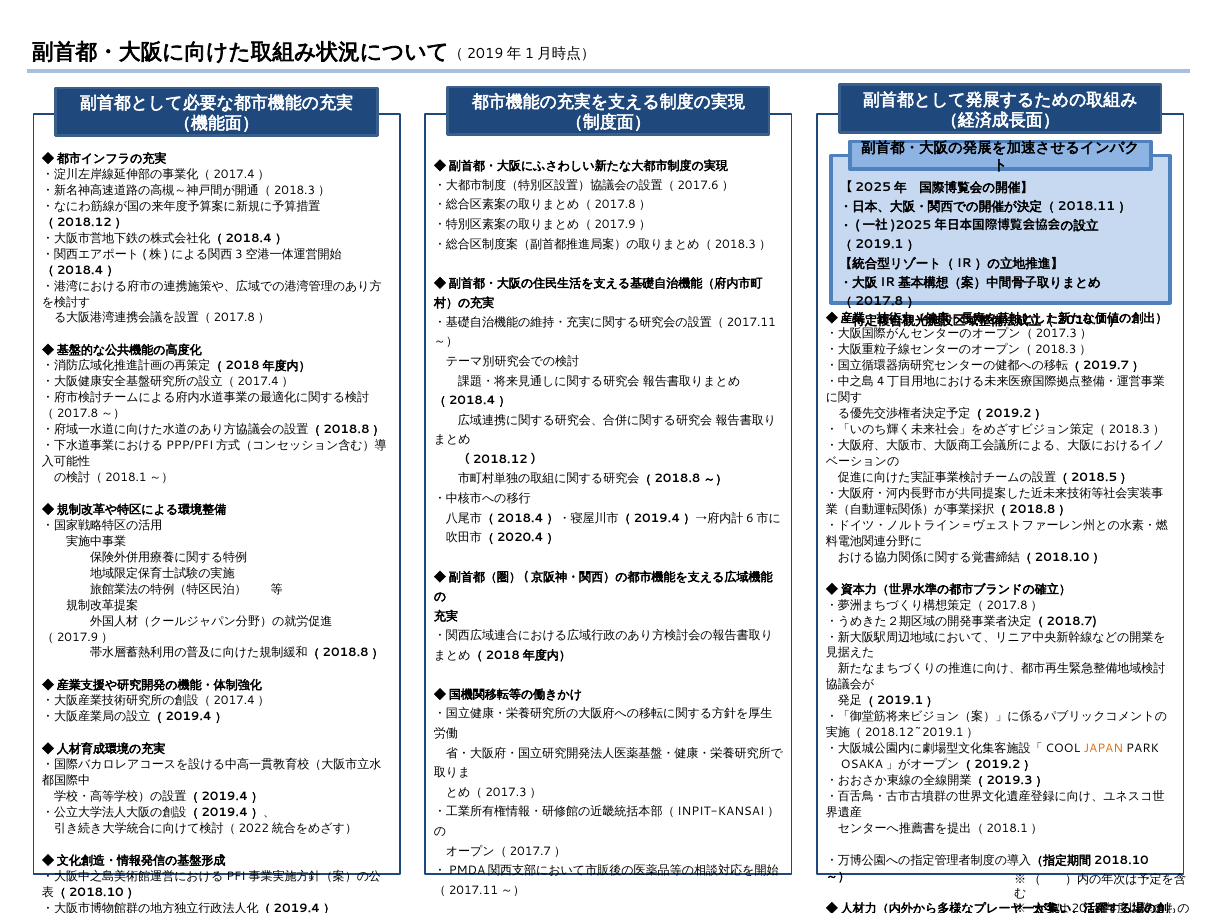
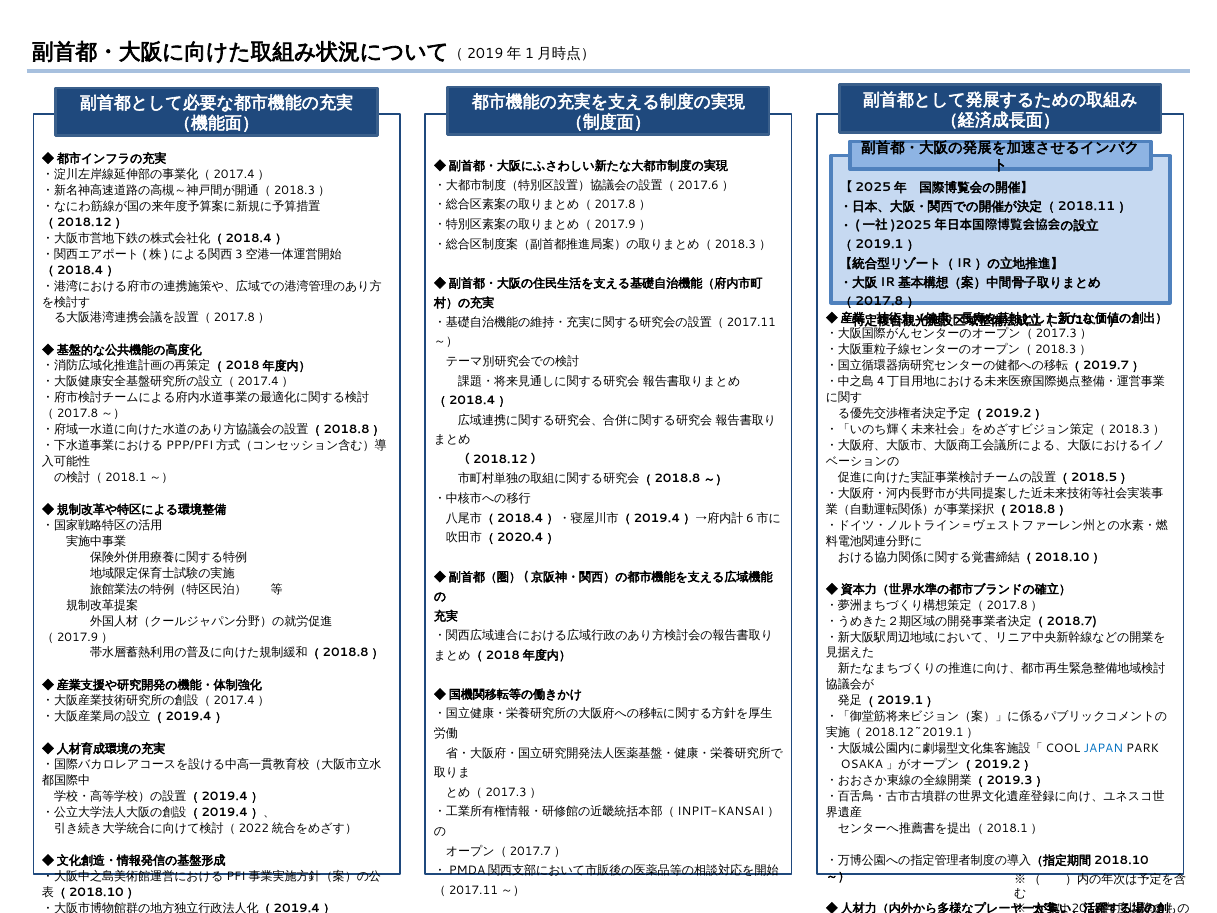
JAPAN colour: orange -> blue (1103, 748)
